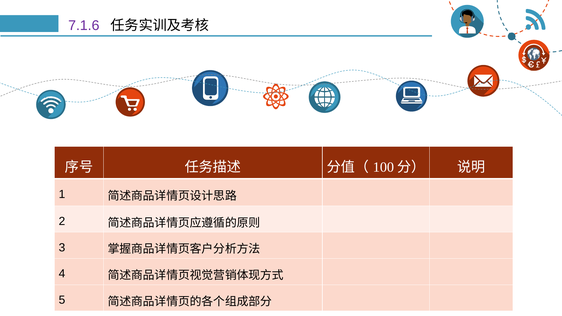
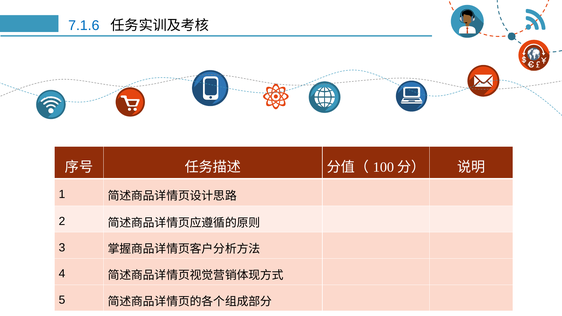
7.1.6 colour: purple -> blue (84, 25)
